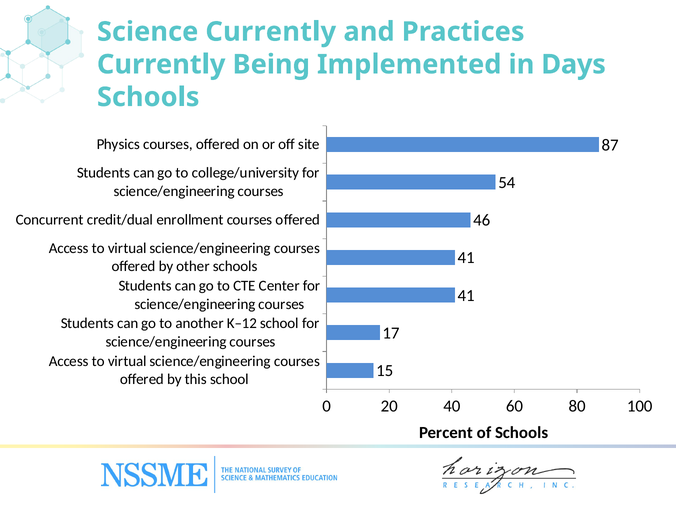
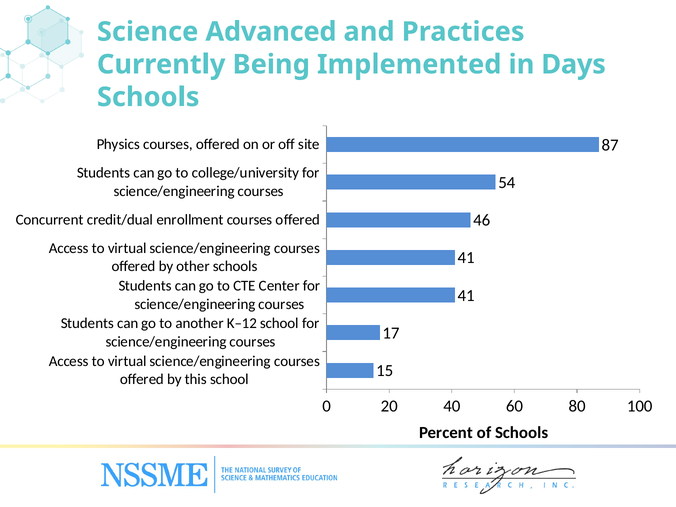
Science Currently: Currently -> Advanced (271, 32)
